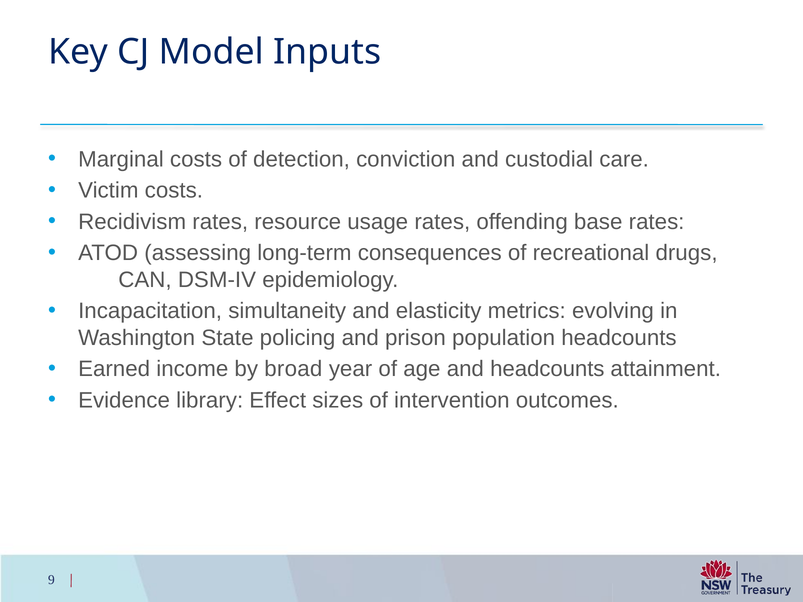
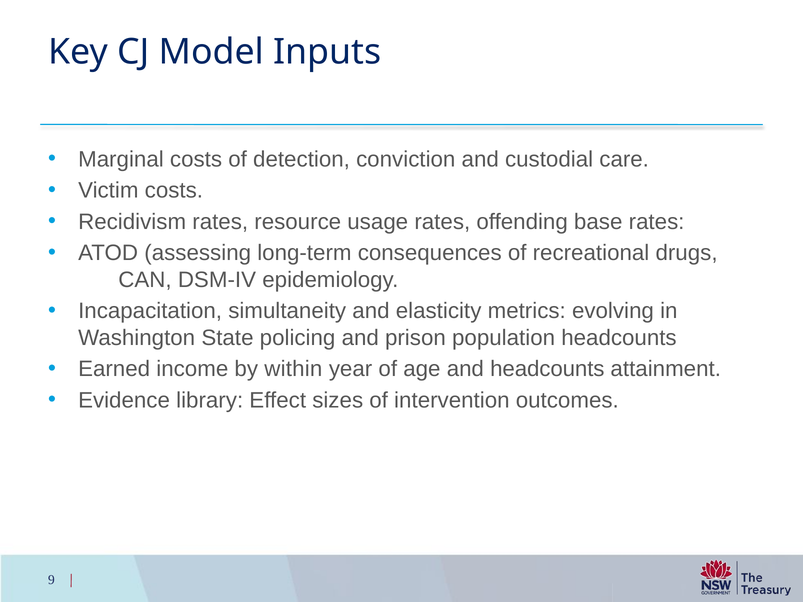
broad: broad -> within (293, 369)
